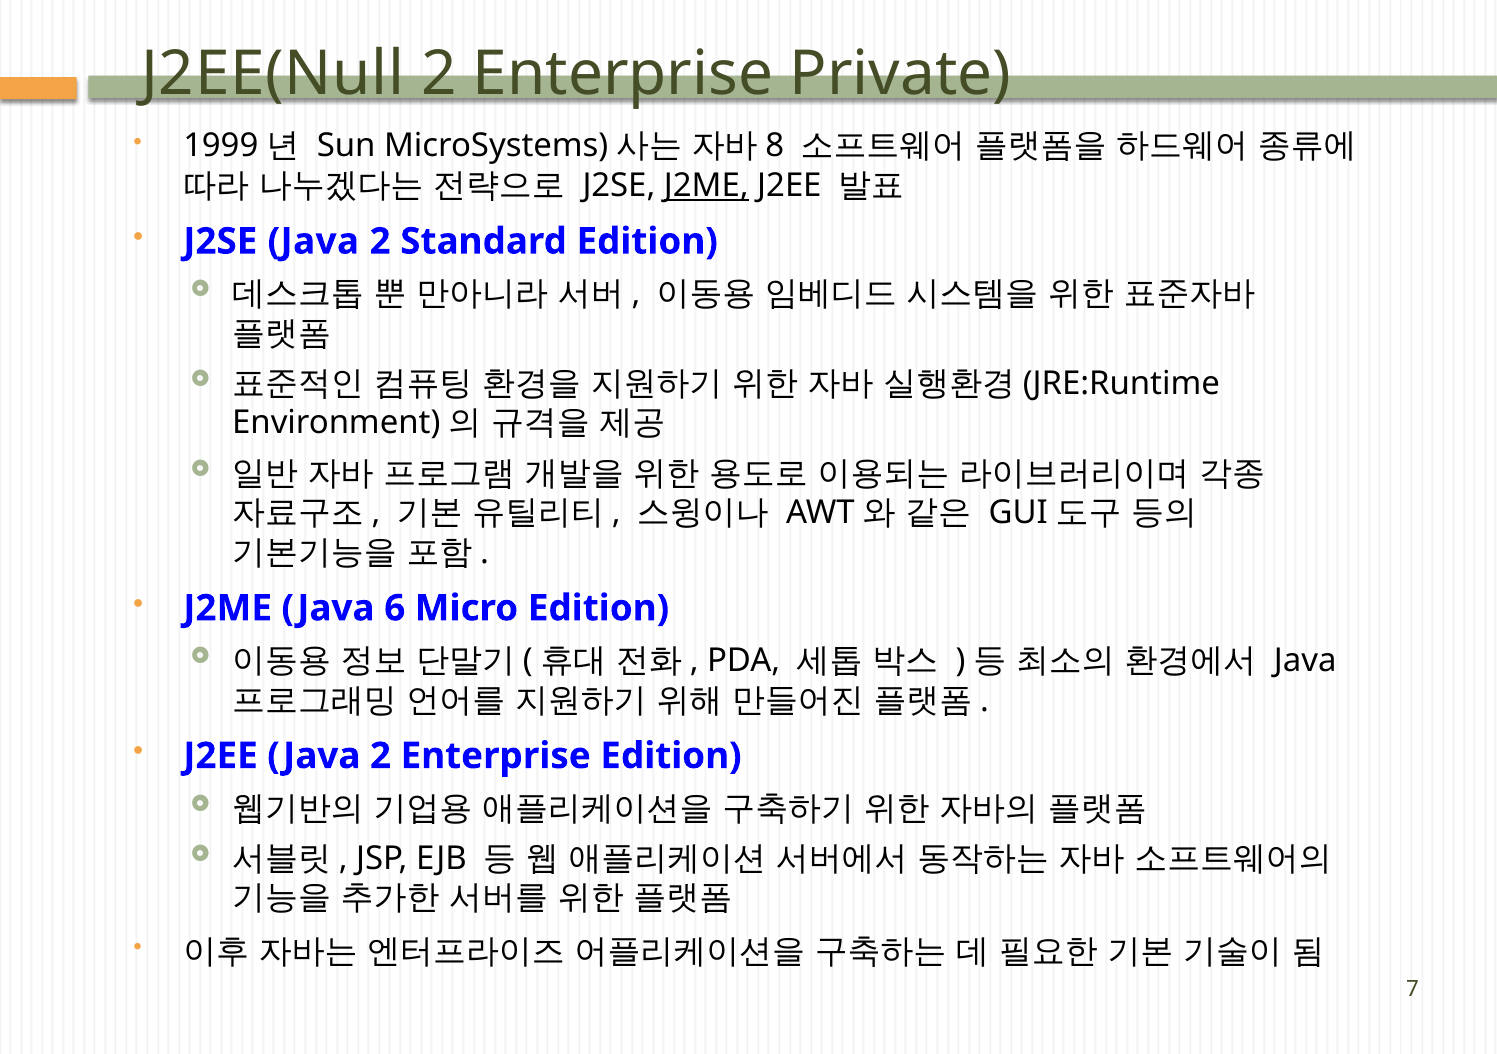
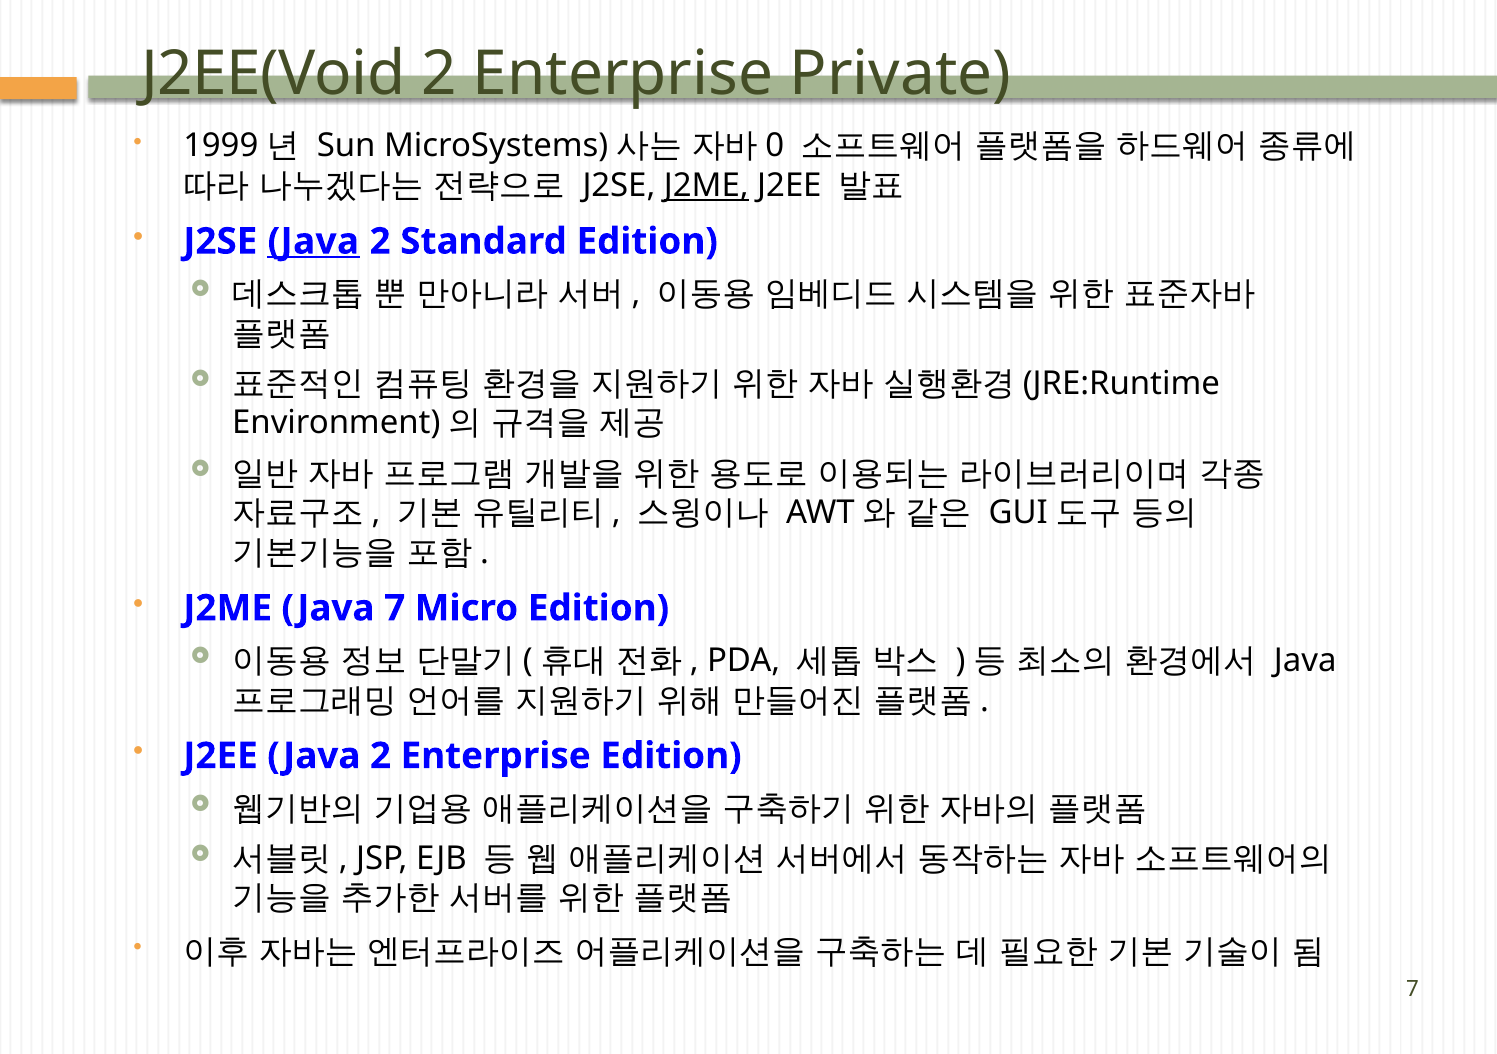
J2EE(Null: J2EE(Null -> J2EE(Void (273, 74)
8: 8 -> 0 (775, 146)
Java underline: none -> present (313, 241)
Java 6: 6 -> 7 (395, 608)
